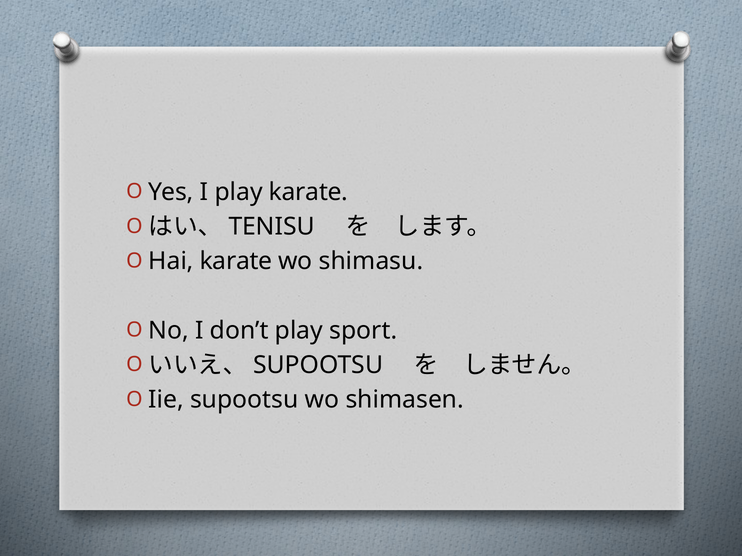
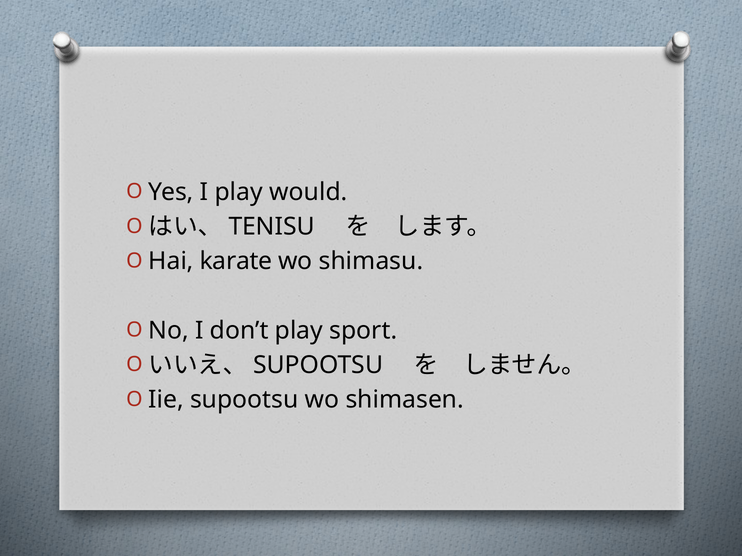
play karate: karate -> would (308, 192)
